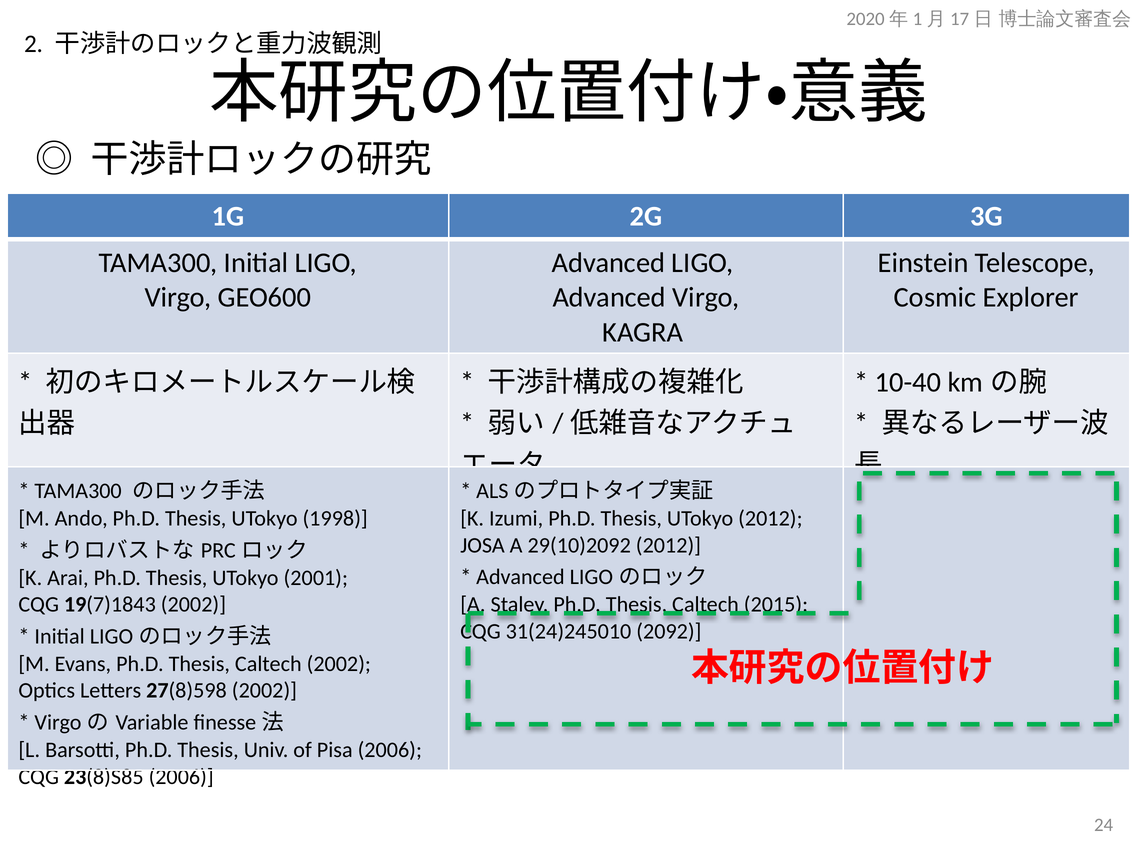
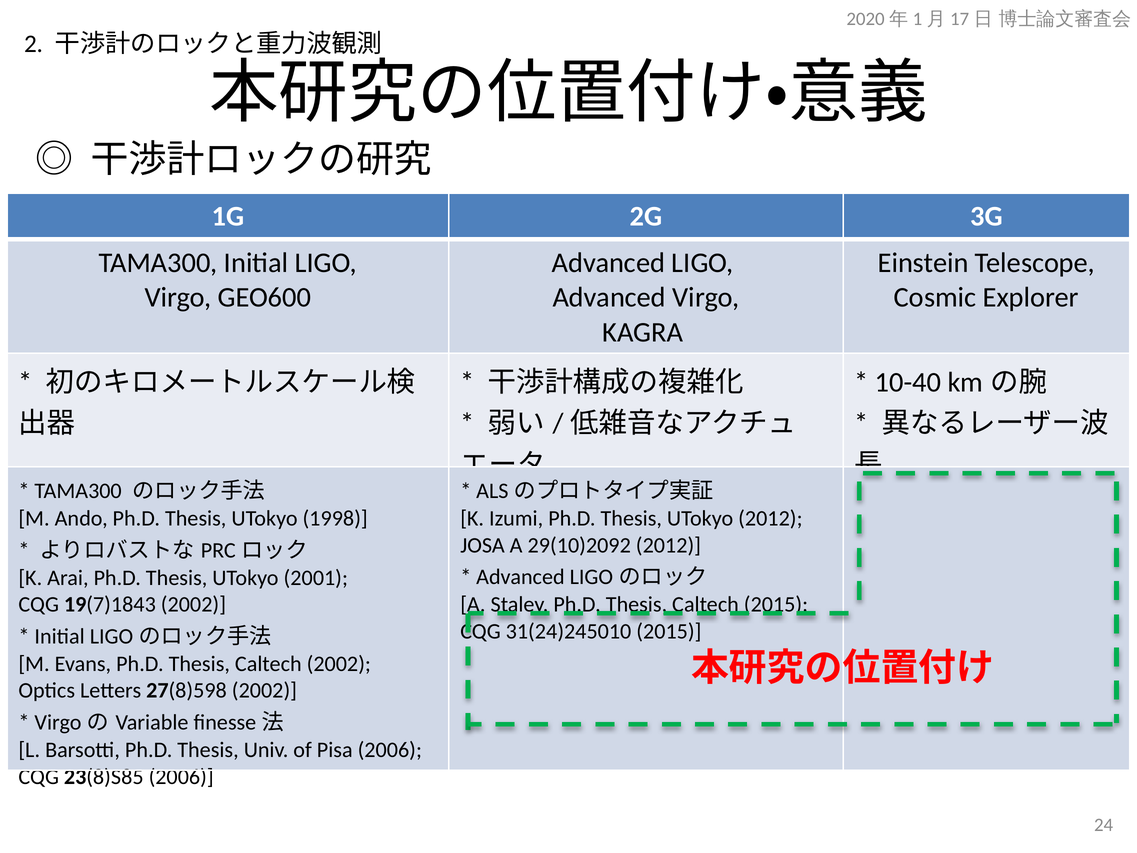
31(24)245010 2092: 2092 -> 2015 (669, 631)
